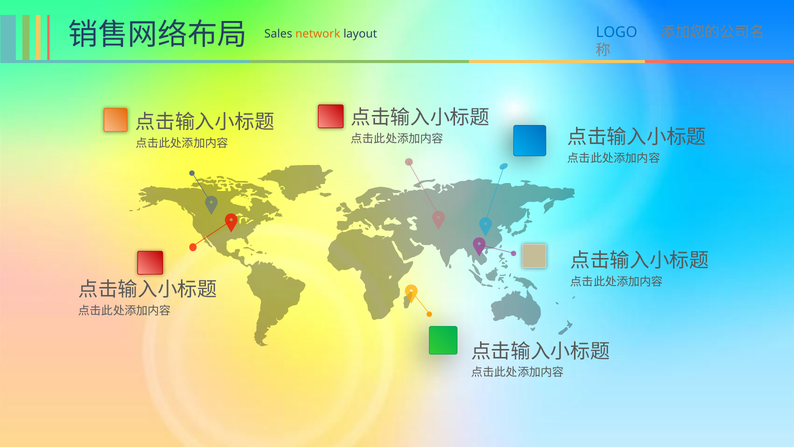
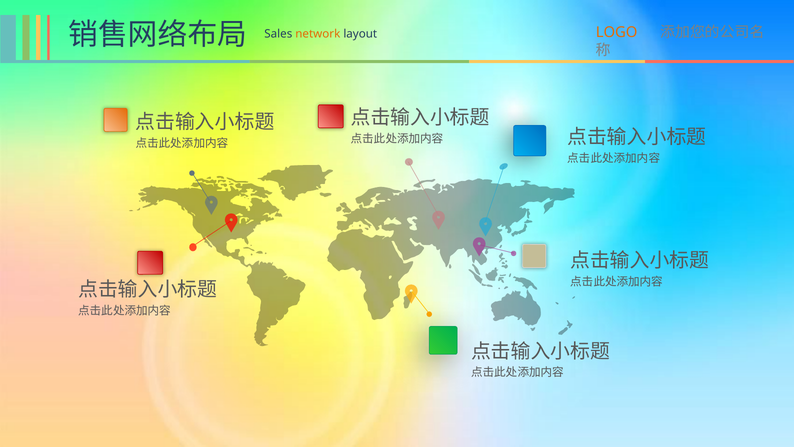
LOGO colour: blue -> orange (617, 32)
